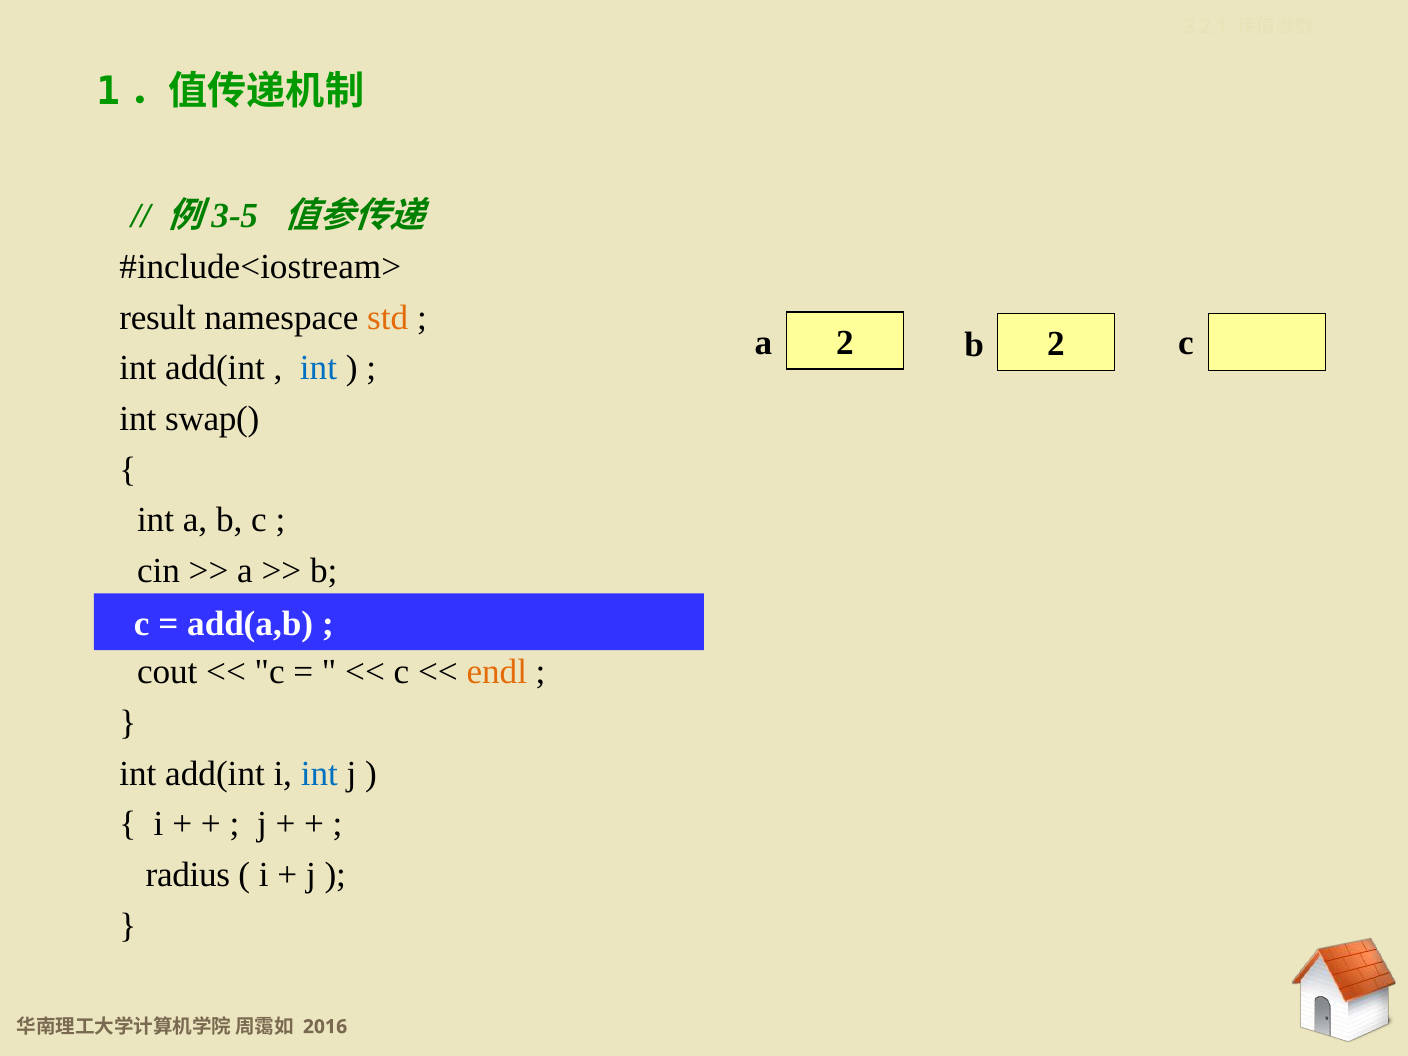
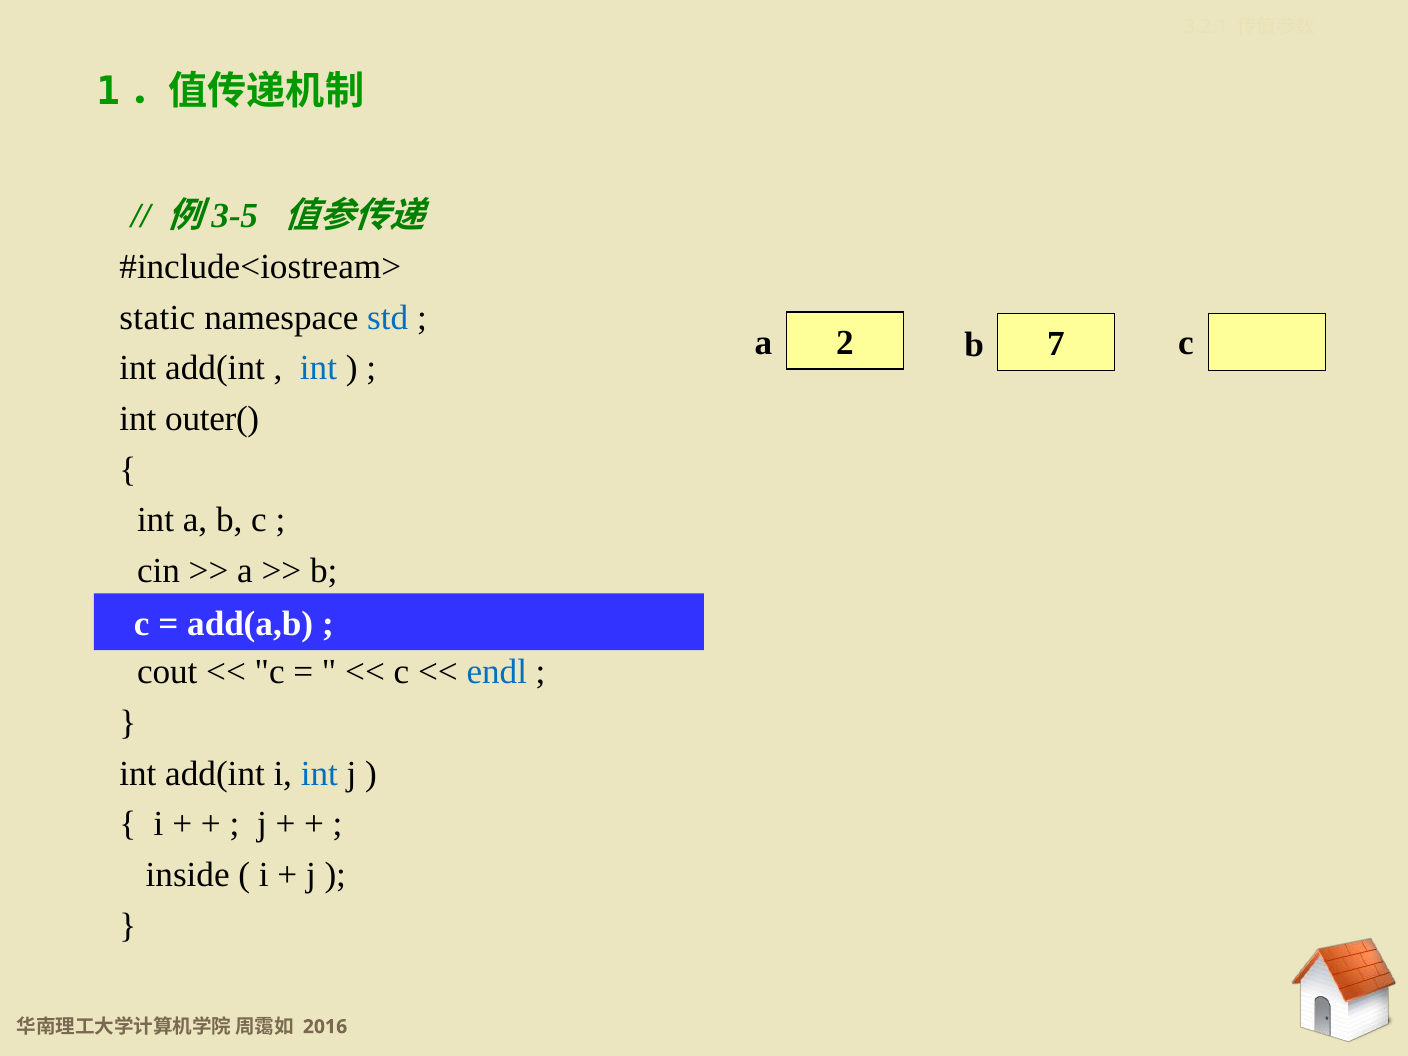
result: result -> static (157, 318)
std colour: orange -> blue (388, 318)
2 2: 2 -> 7 (1056, 344)
swap(: swap( -> outer( (212, 419)
endl colour: orange -> blue (497, 672)
radius: radius -> inside (188, 875)
